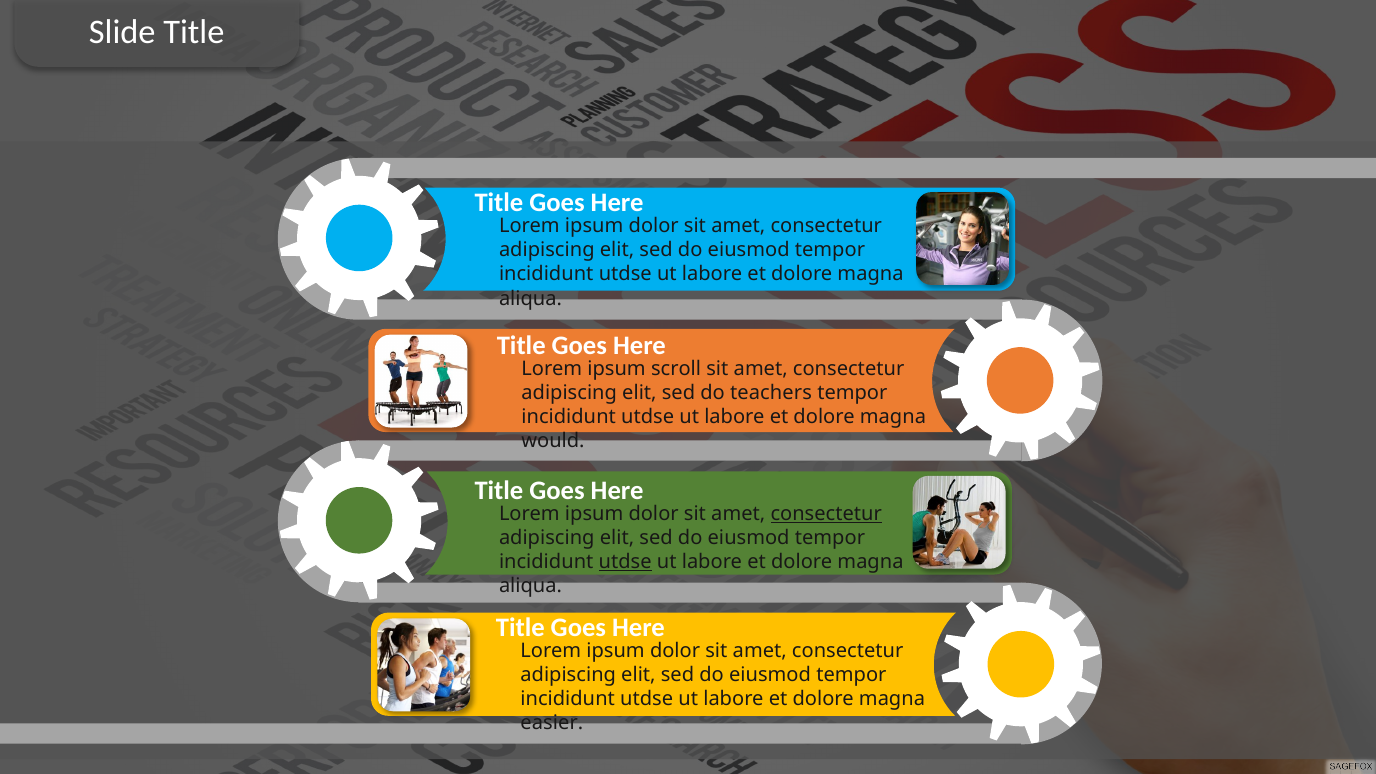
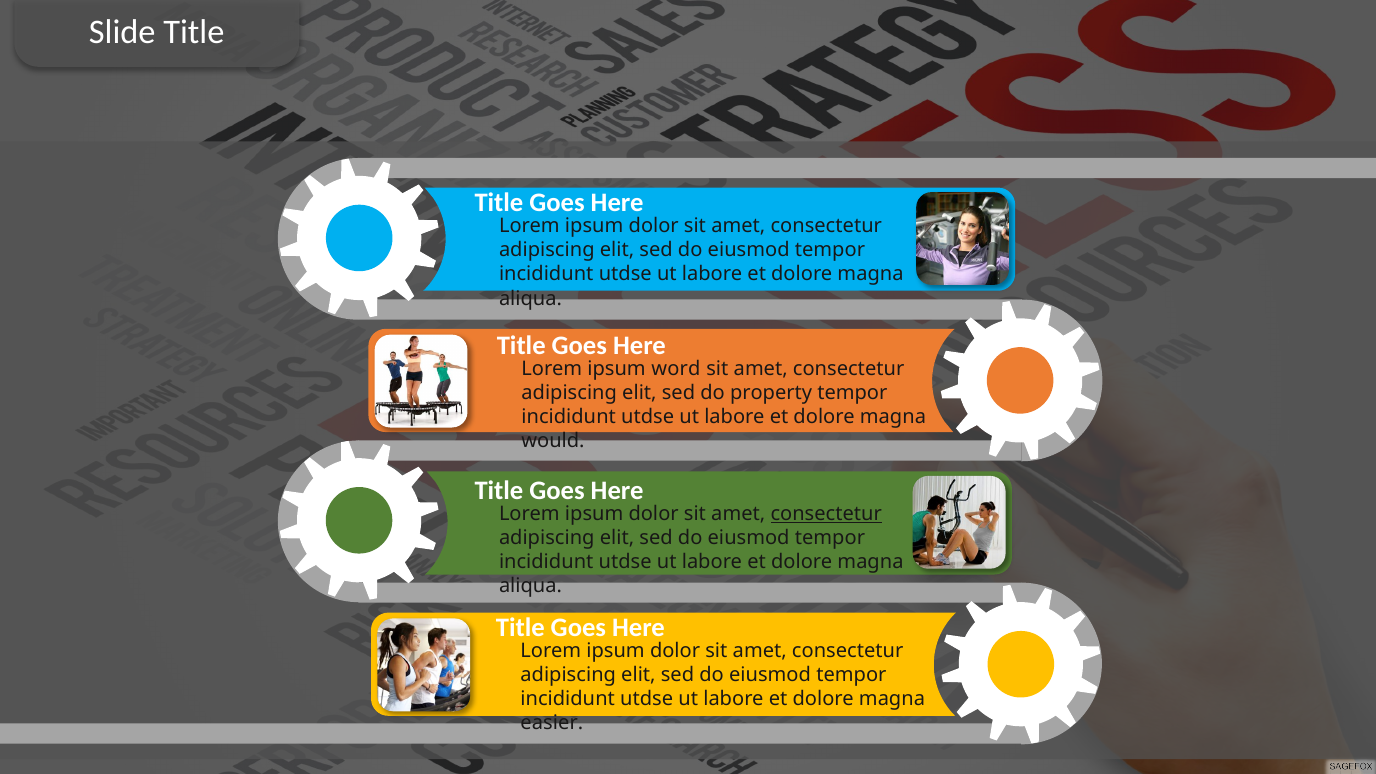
scroll: scroll -> word (676, 369)
teachers: teachers -> property (771, 393)
utdse underline: present -> none (625, 562)
